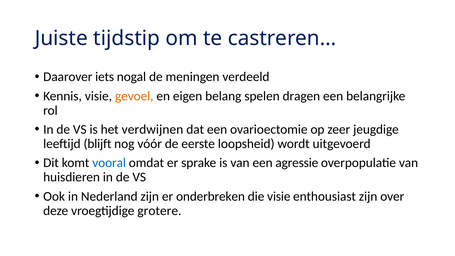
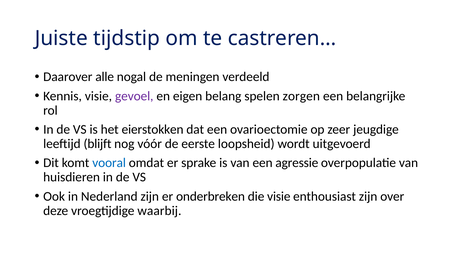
iets: iets -> alle (105, 77)
gevoel colour: orange -> purple (134, 96)
dragen: dragen -> zorgen (301, 96)
verdwijnen: verdwijnen -> eierstokken (153, 129)
grotere: grotere -> waarbij (159, 211)
